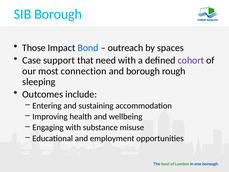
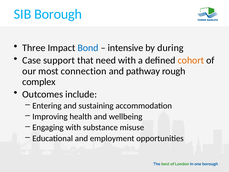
Those: Those -> Three (34, 48)
outreach: outreach -> intensive (126, 48)
spaces: spaces -> during (170, 48)
cohort colour: purple -> orange (191, 60)
and borough: borough -> pathway (143, 71)
sleeping: sleeping -> complex (39, 82)
